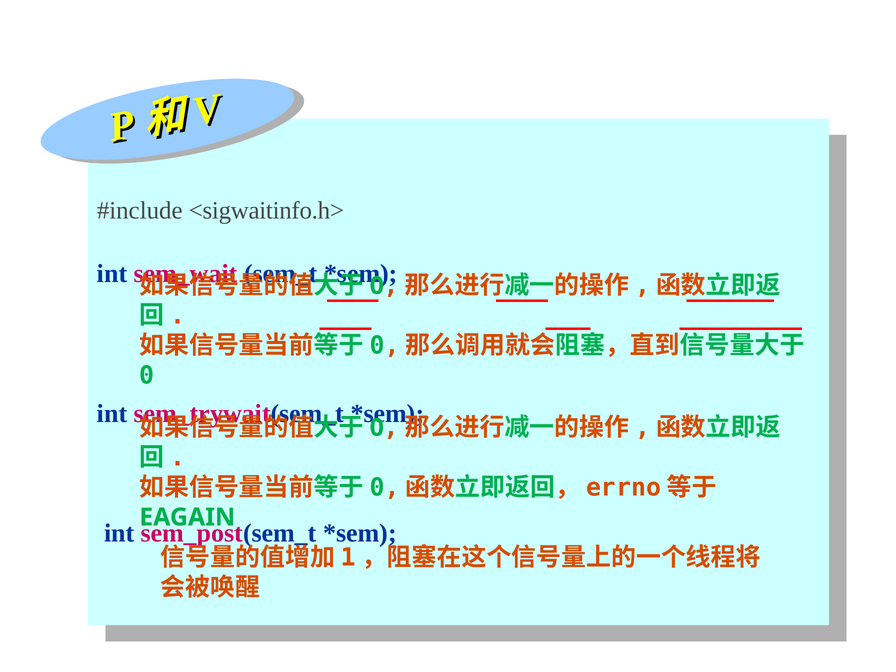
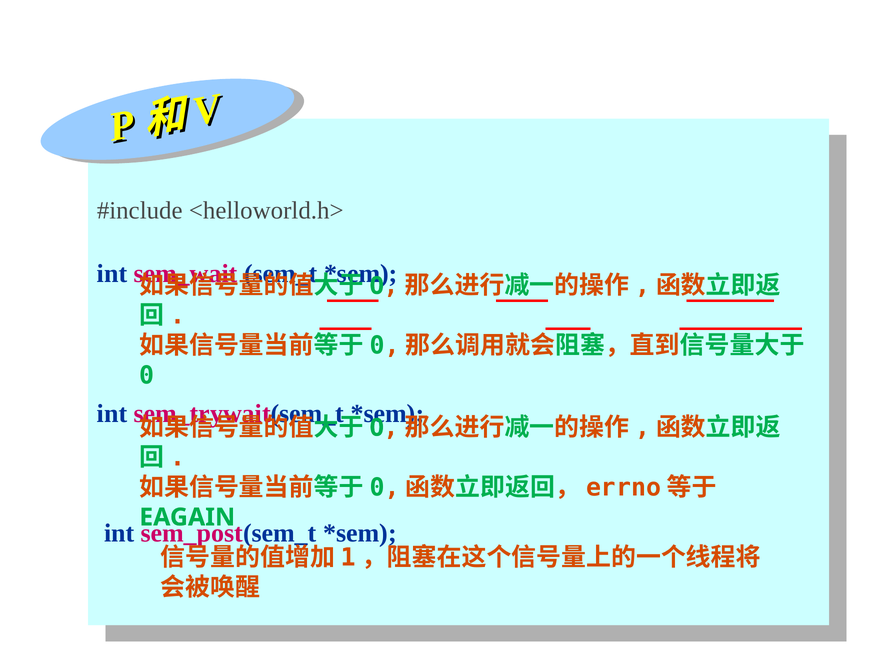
<sigwaitinfo.h>: <sigwaitinfo.h> -> <helloworld.h> (266, 211)
